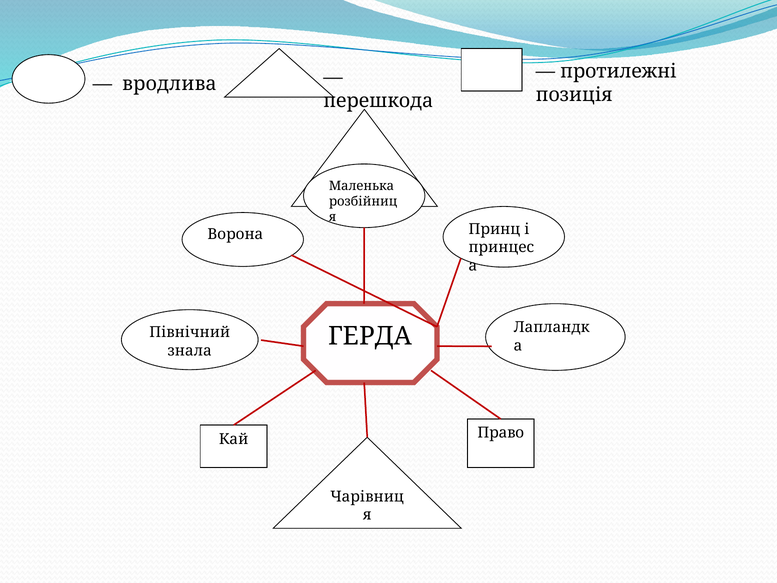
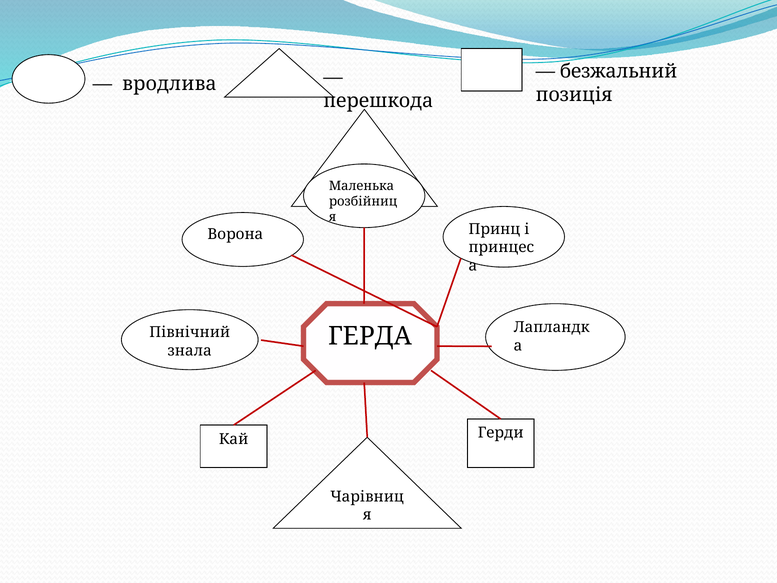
протилежні: протилежні -> безжальний (619, 71)
Право: Право -> Герди (501, 433)
